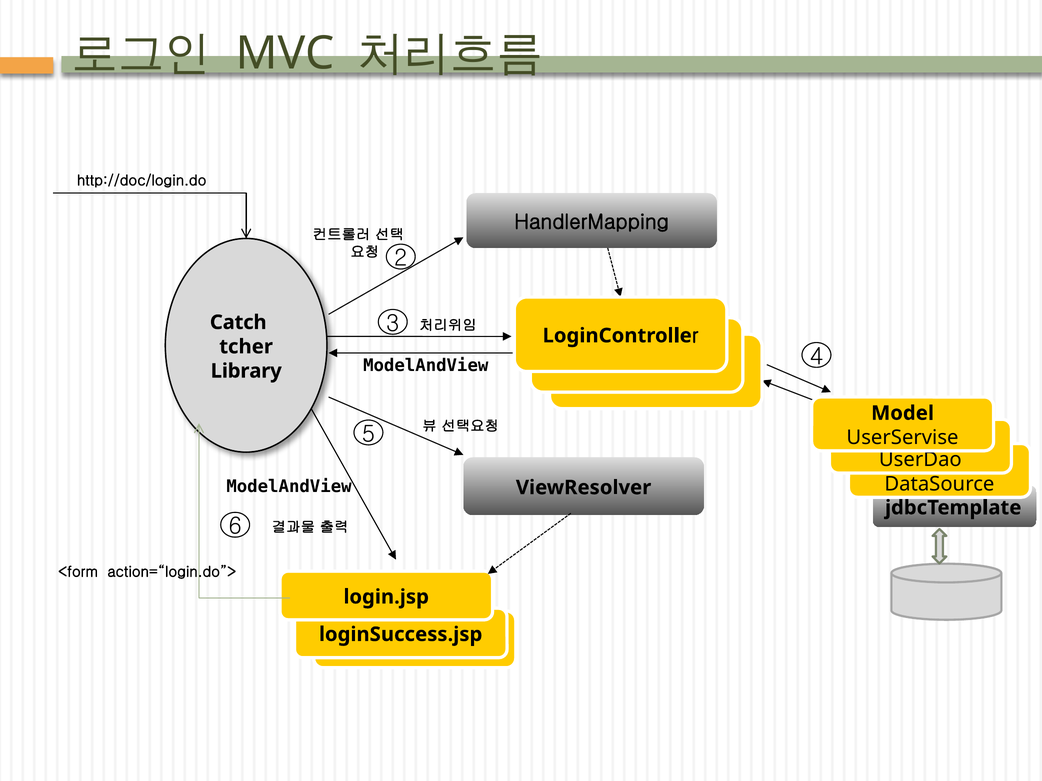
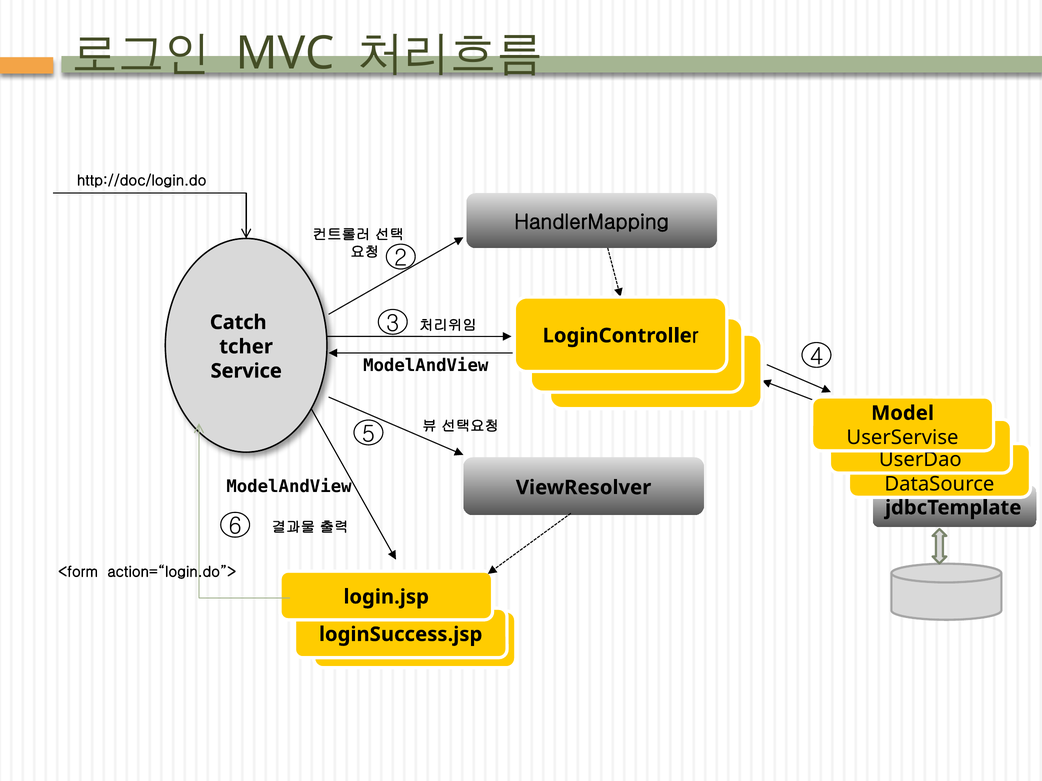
Library: Library -> Service (246, 371)
